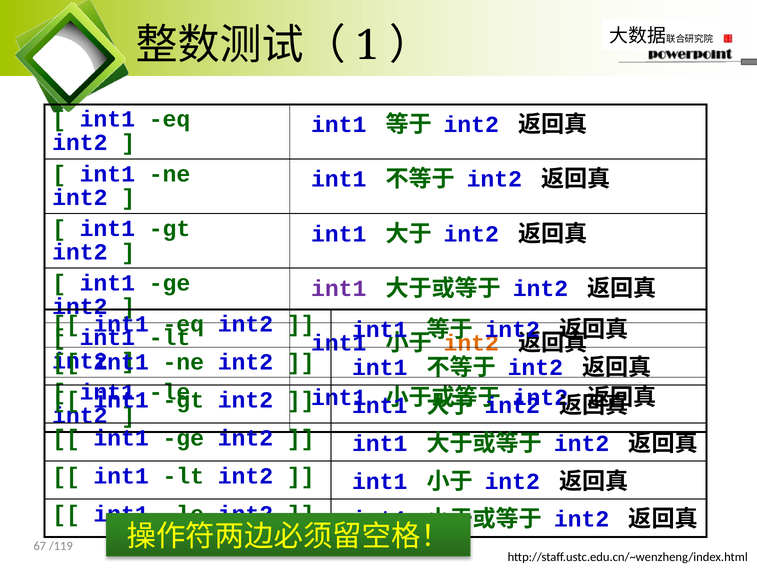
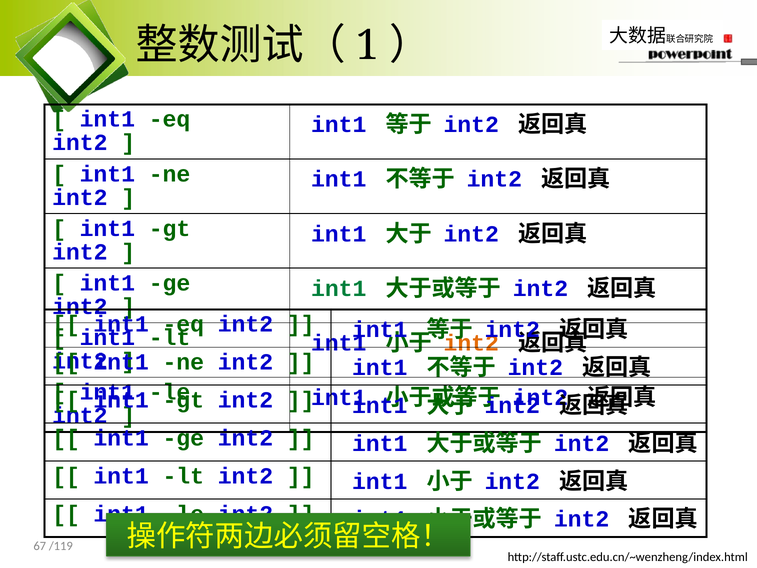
int1 colour: purple -> green (339, 288)
